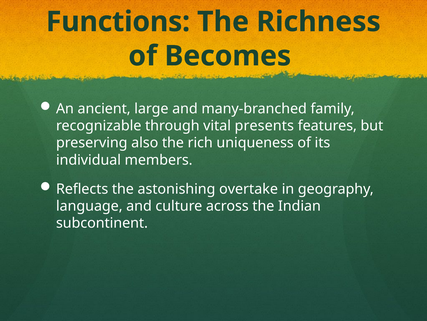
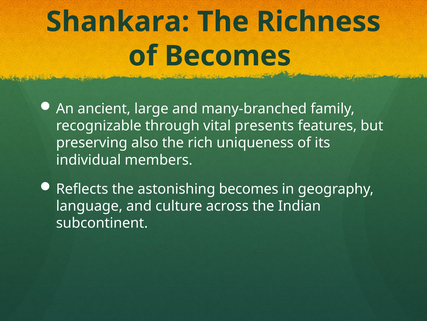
Functions: Functions -> Shankara (118, 22)
astonishing overtake: overtake -> becomes (249, 189)
